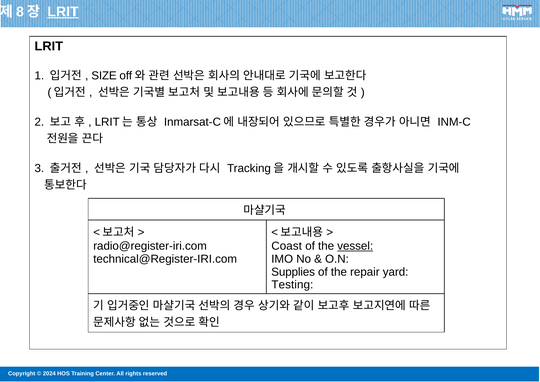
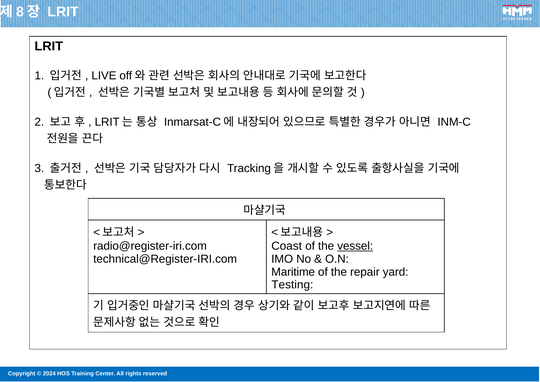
LRIT underline: present -> none (63, 12)
SIZE: SIZE -> LIVE (104, 76)
Supplies: Supplies -> Maritime (293, 272)
